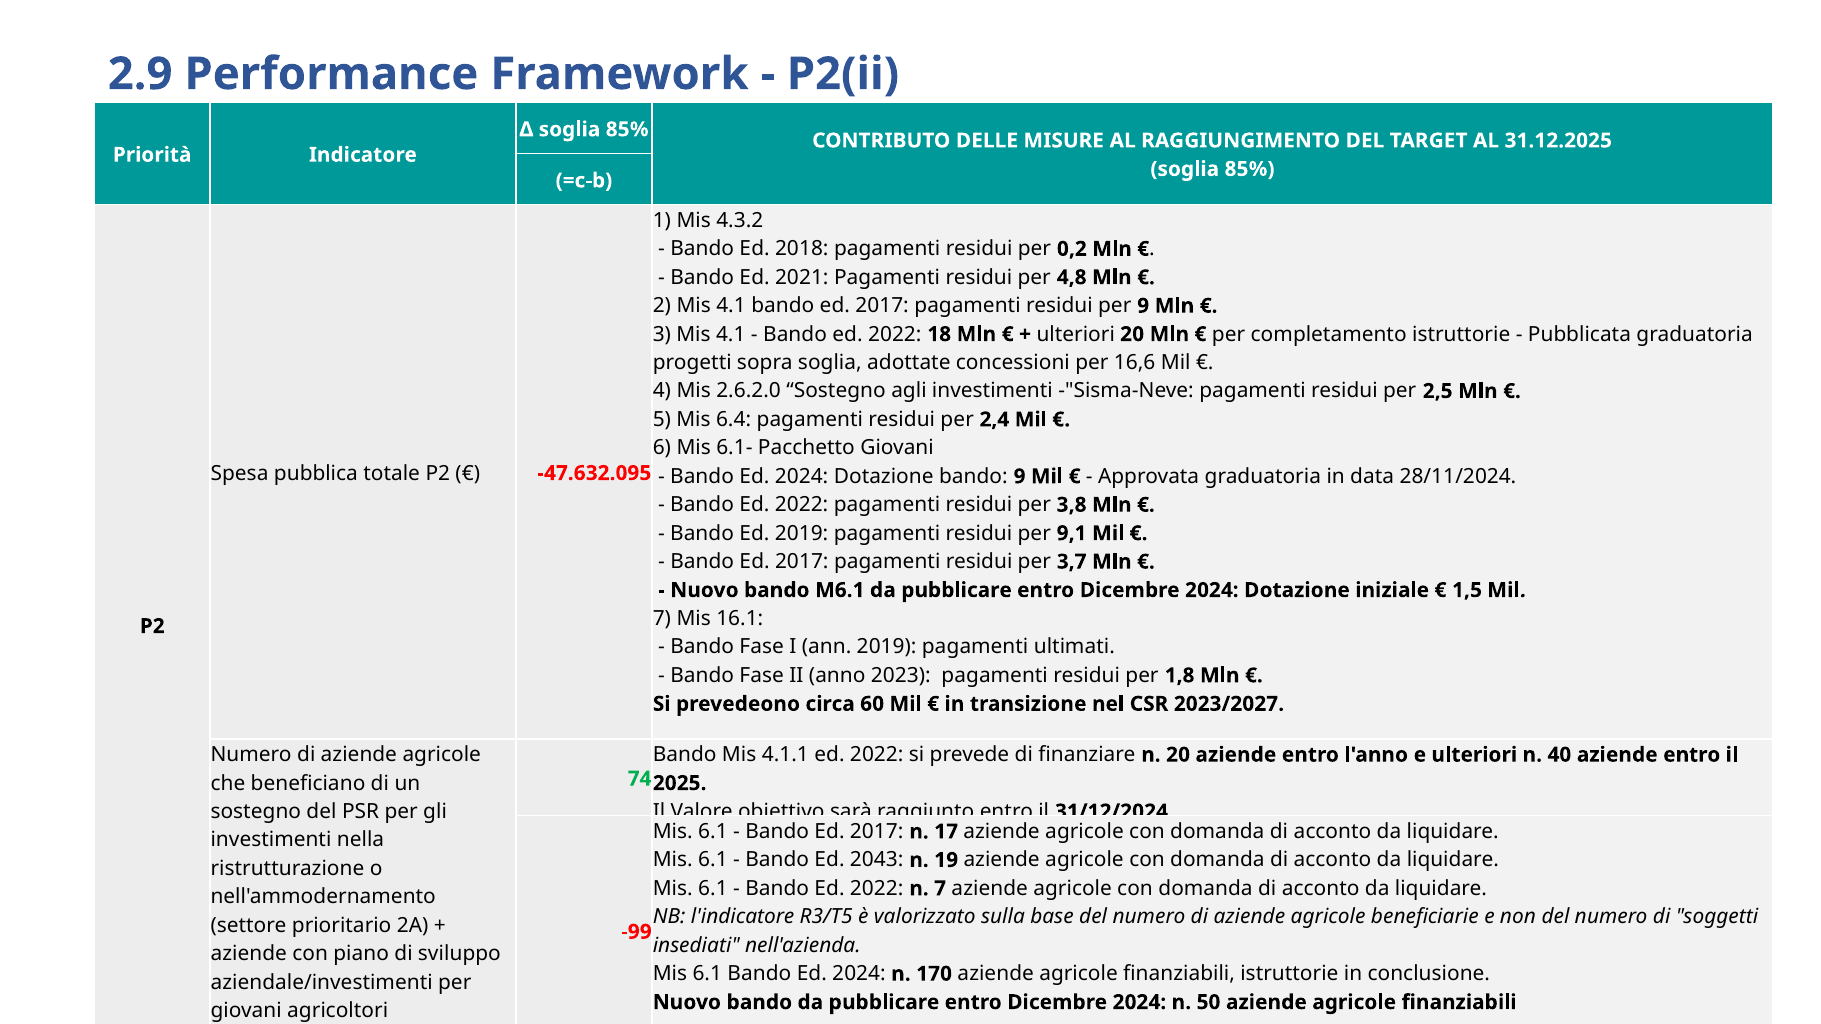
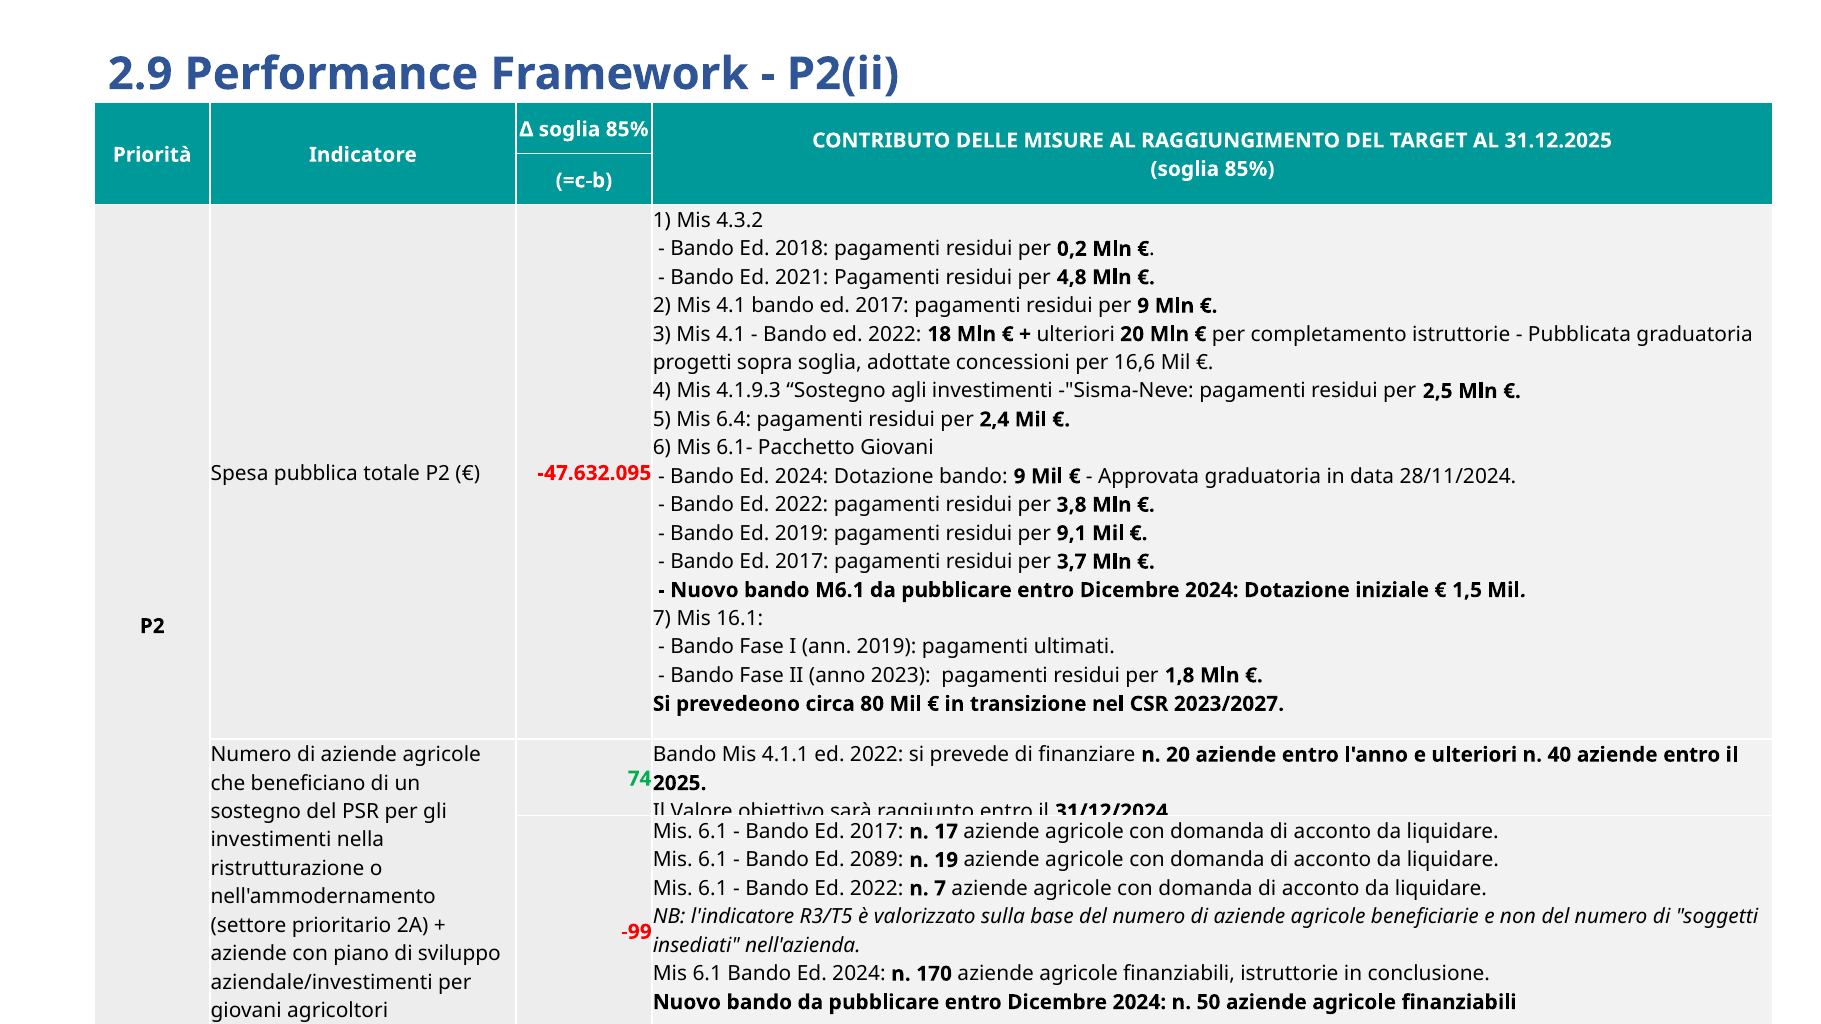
2.6.2.0: 2.6.2.0 -> 4.1.9.3 (749, 391)
60: 60 -> 80 (872, 704)
2043: 2043 -> 2089 (877, 860)
